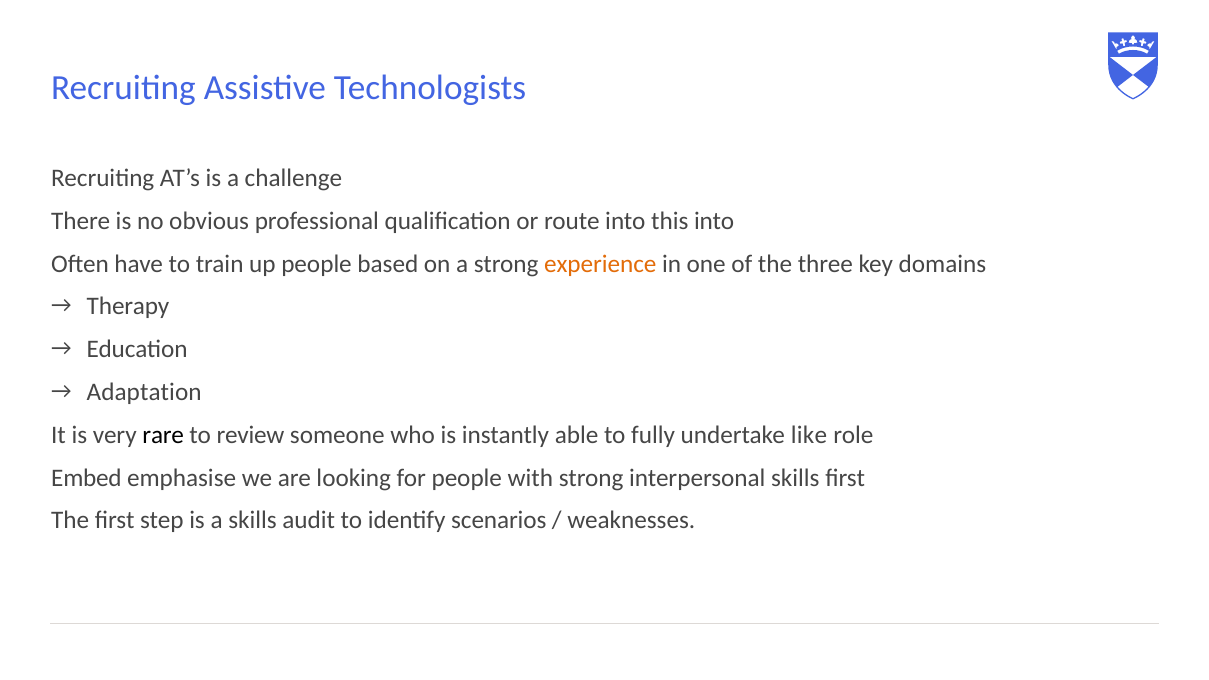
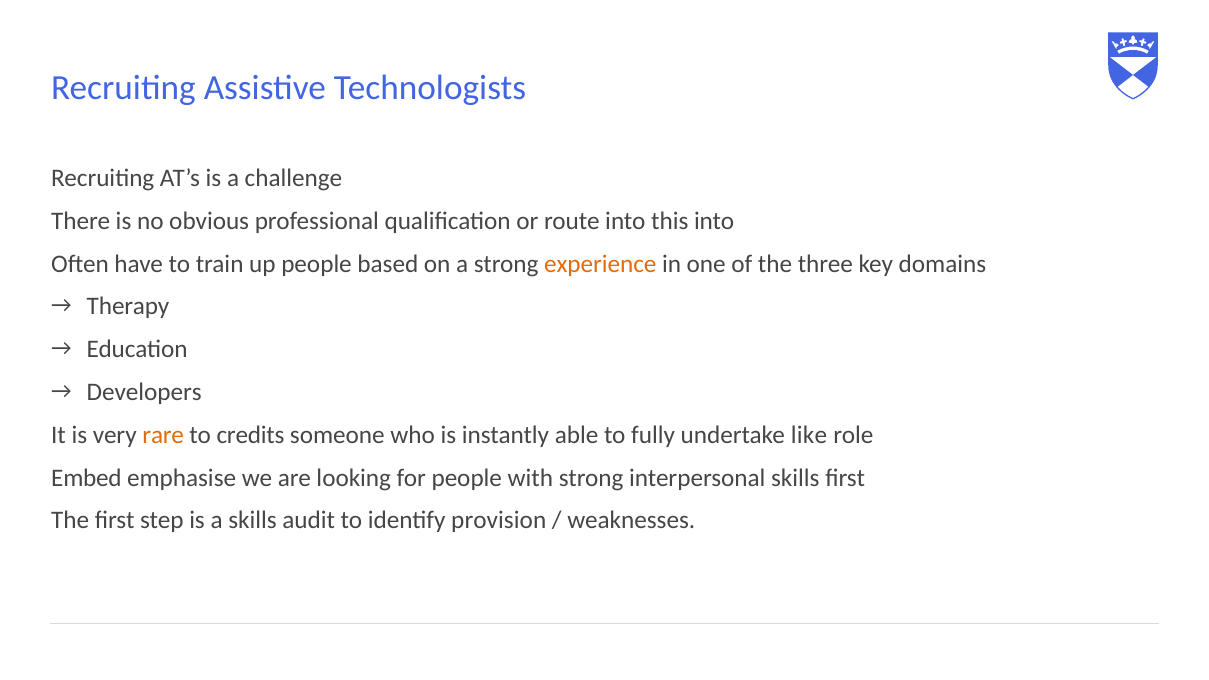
Adaptation: Adaptation -> Developers (144, 392)
rare colour: black -> orange (163, 435)
review: review -> credits (251, 435)
scenarios: scenarios -> provision (499, 521)
